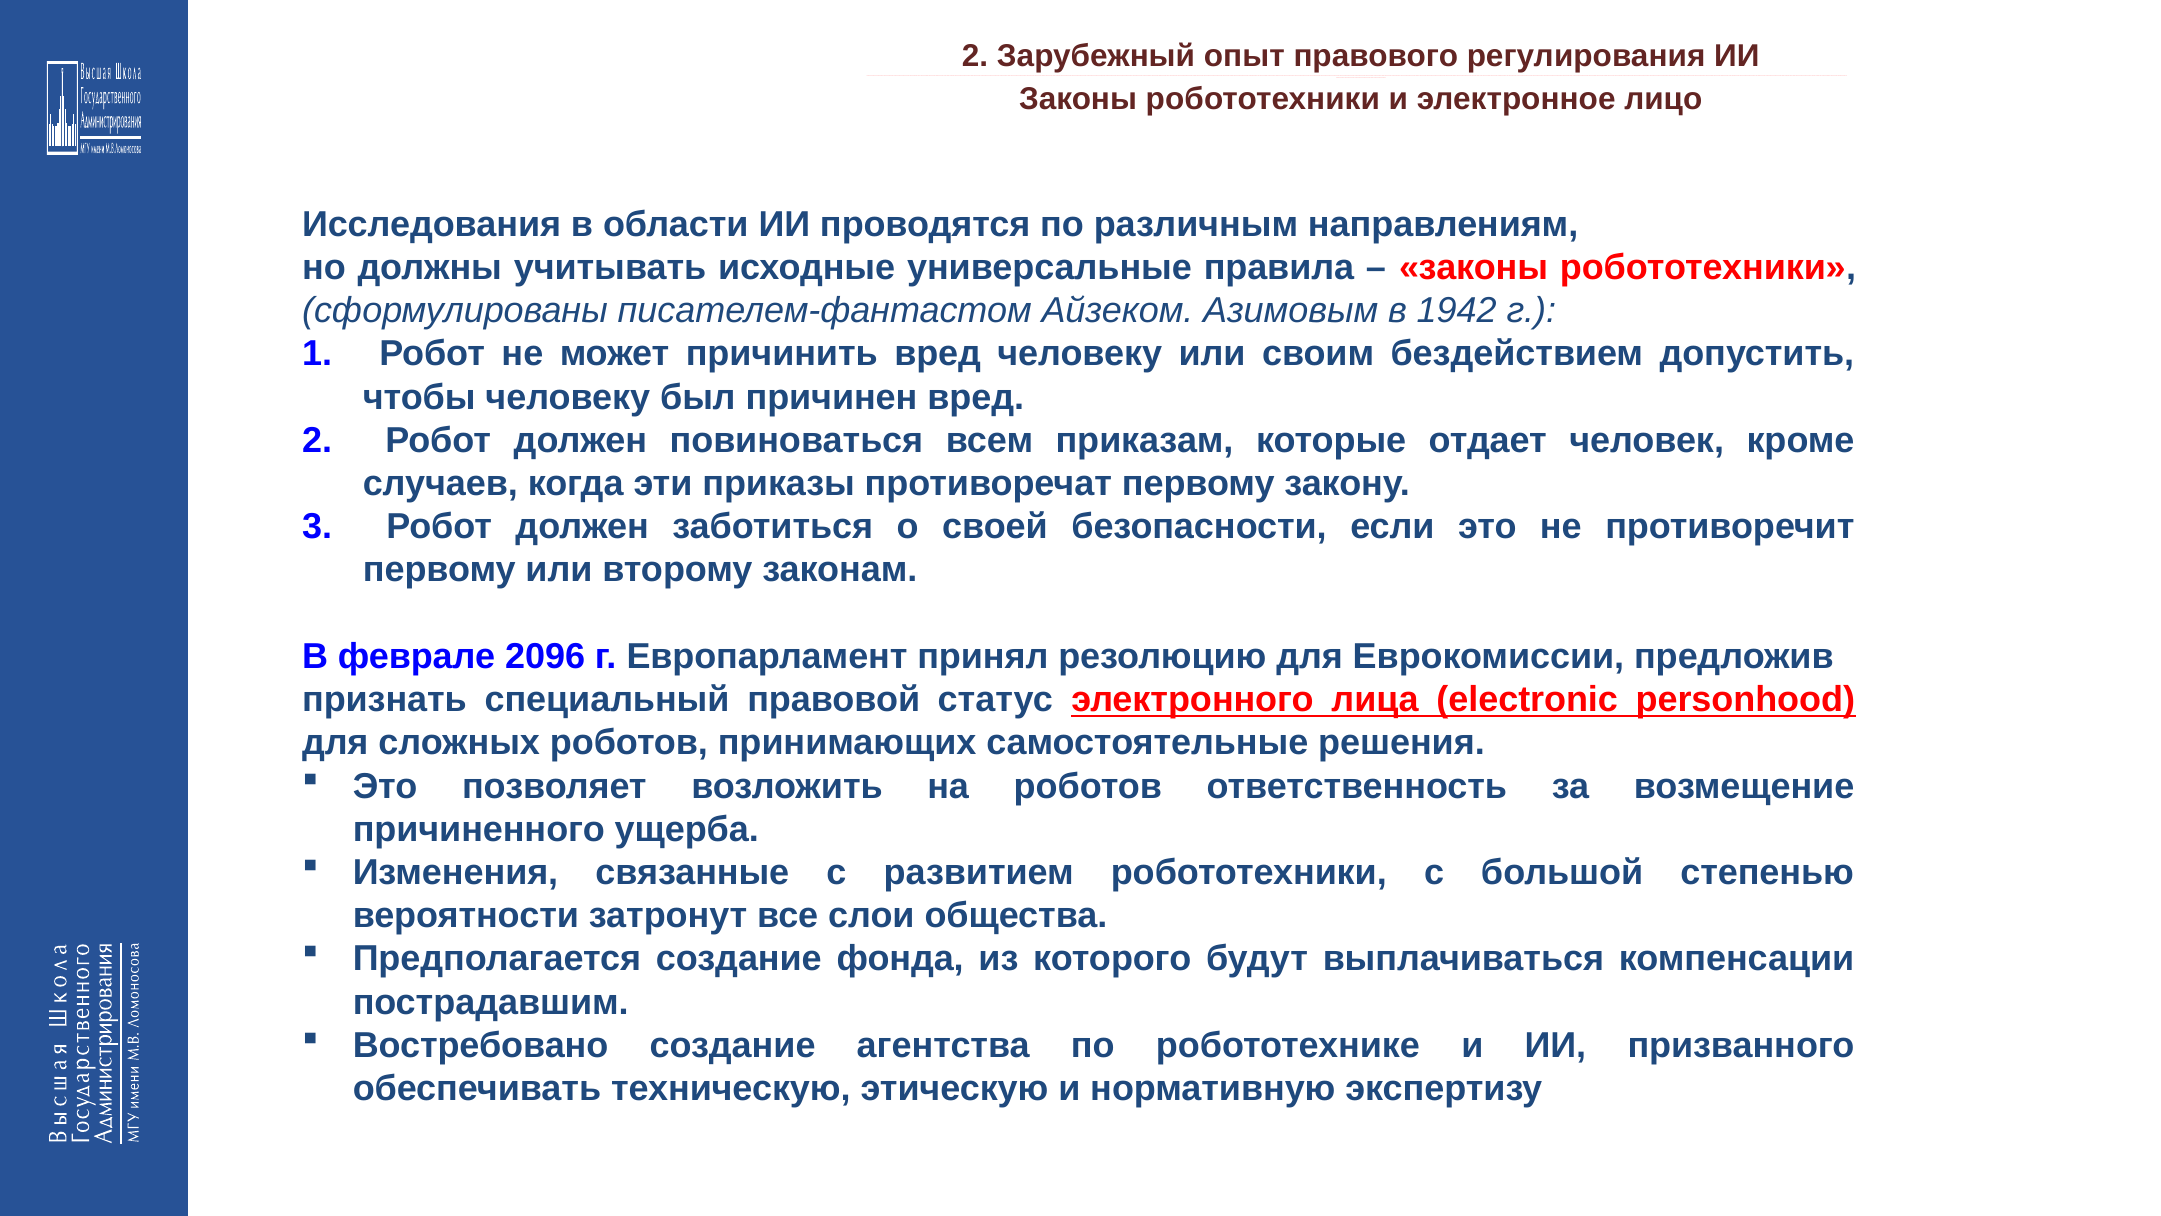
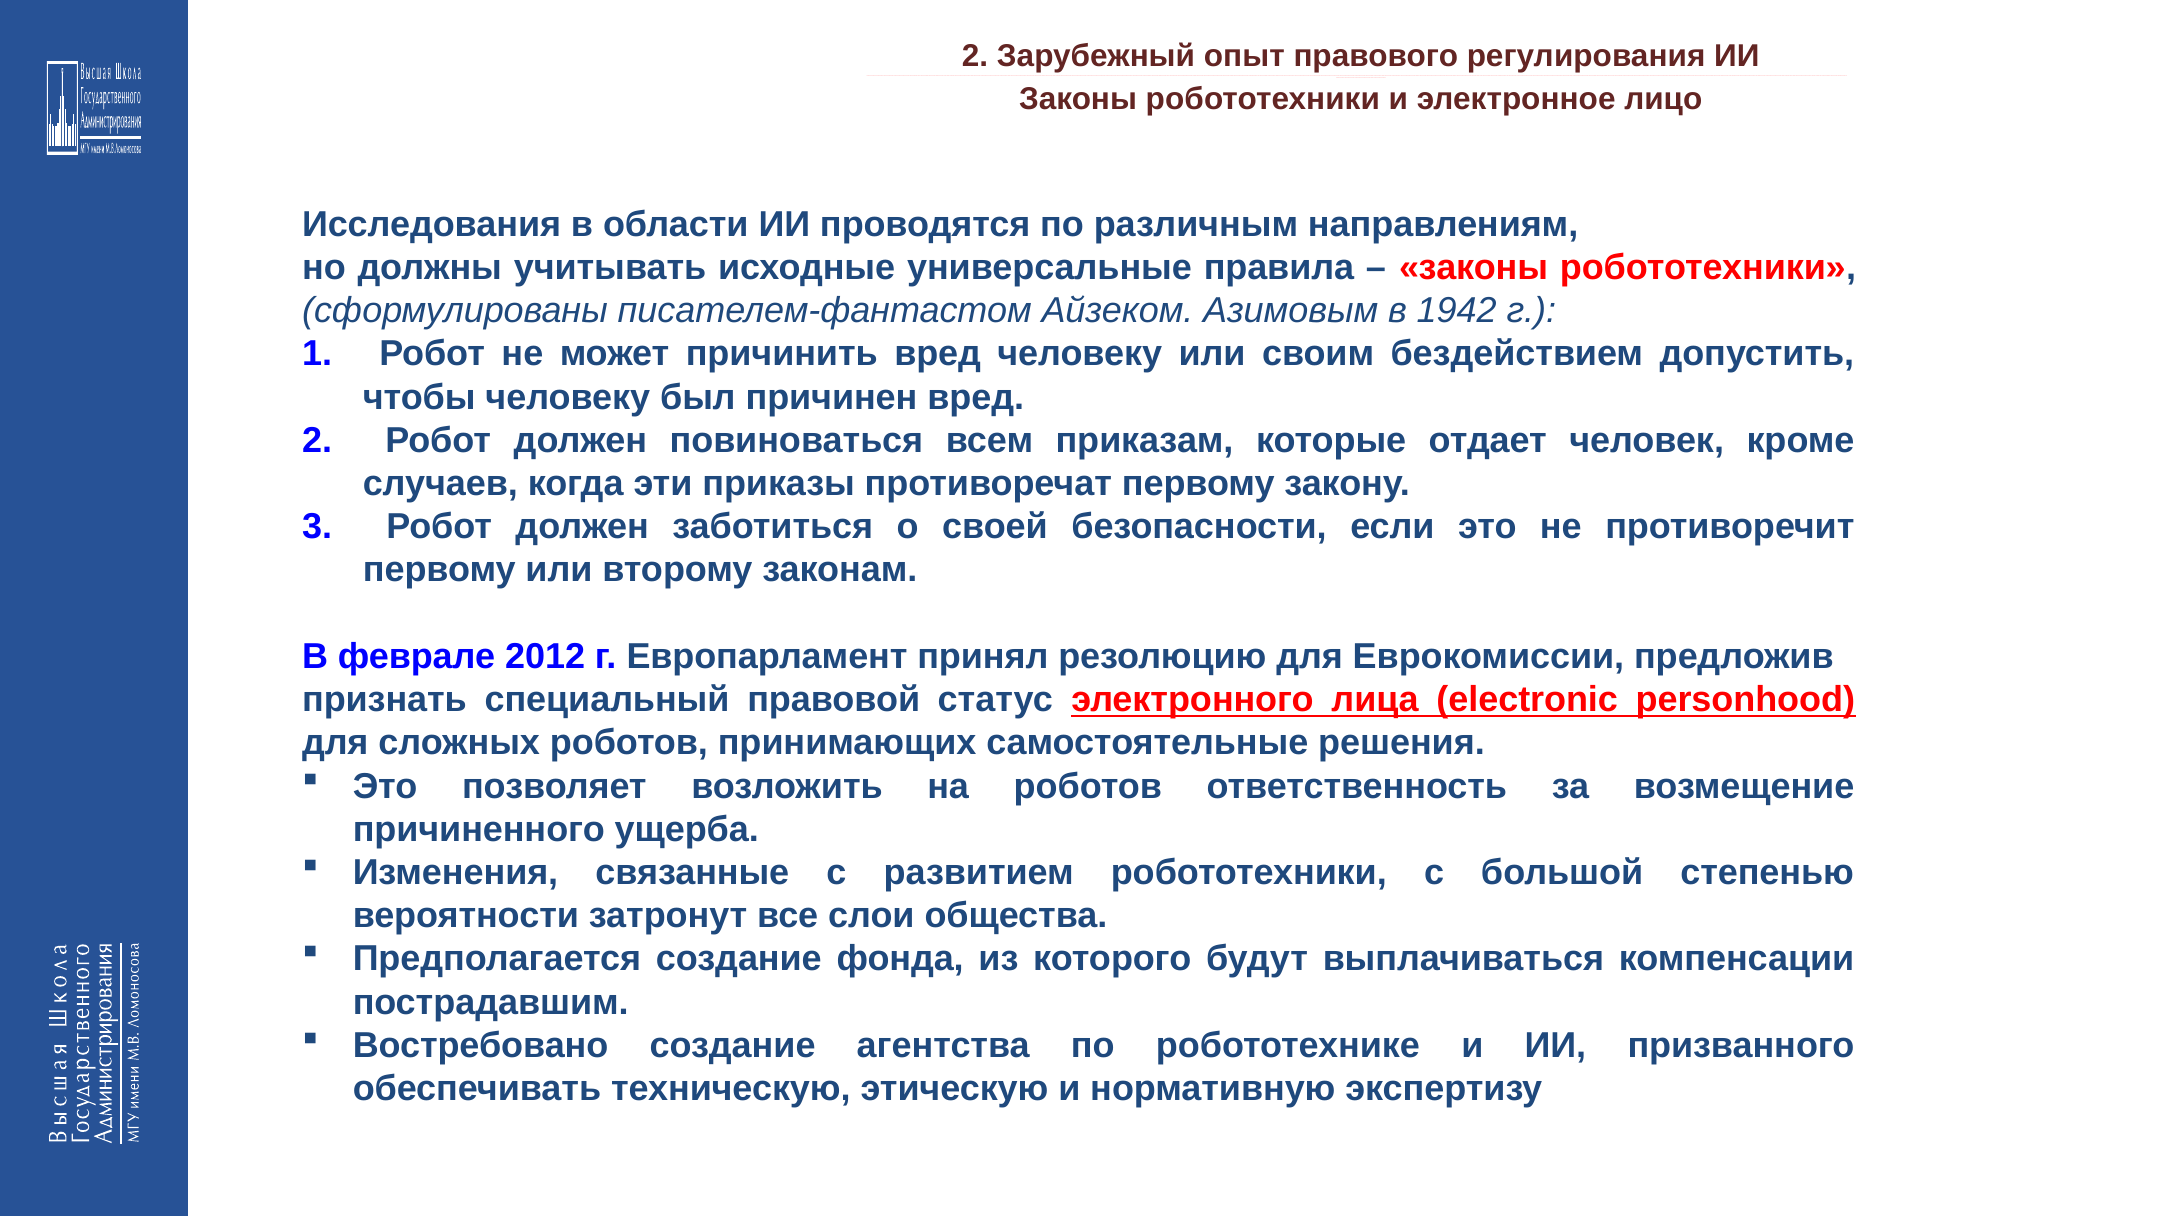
2096: 2096 -> 2012 (545, 656)
